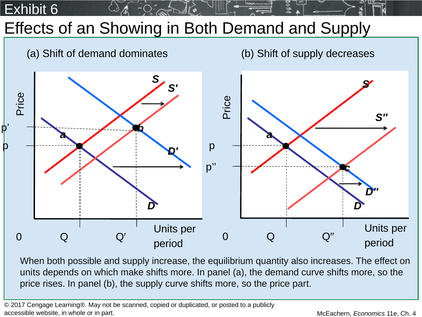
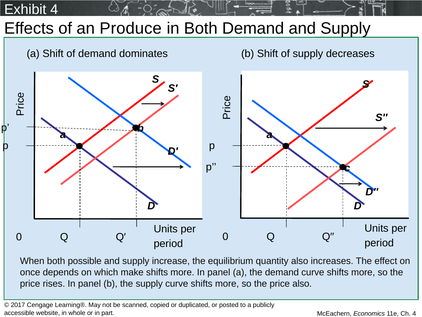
Exhibit 6: 6 -> 4 (54, 10)
Showing: Showing -> Produce (131, 28)
units: units -> once (30, 272)
price part: part -> also (302, 283)
